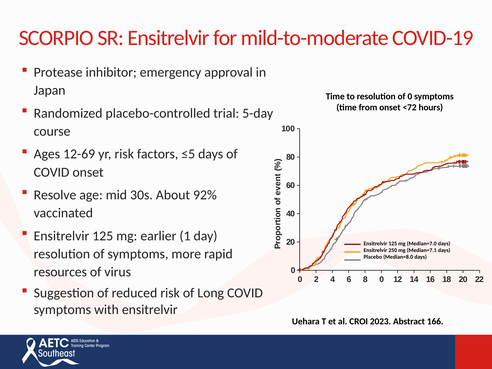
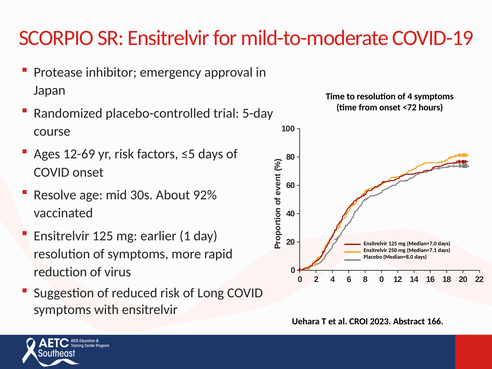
of 0: 0 -> 4 (410, 96)
resources: resources -> reduction (60, 272)
